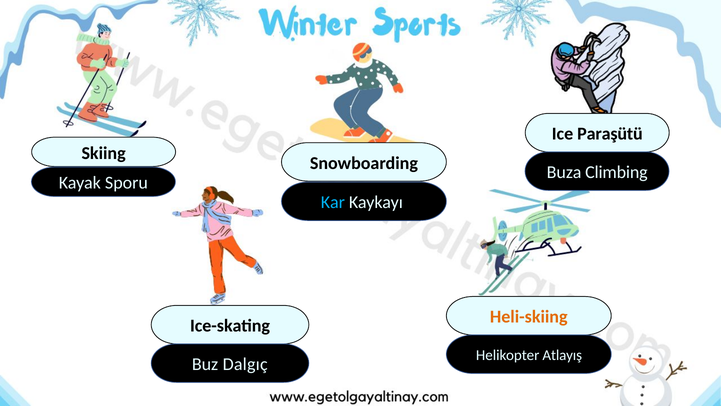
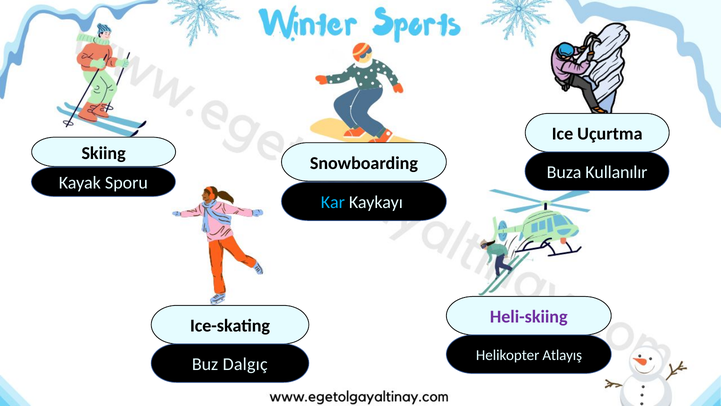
Paraşütü: Paraşütü -> Uçurtma (610, 134)
Climbing: Climbing -> Kullanılır (616, 172)
Heli-skiing colour: orange -> purple (529, 317)
